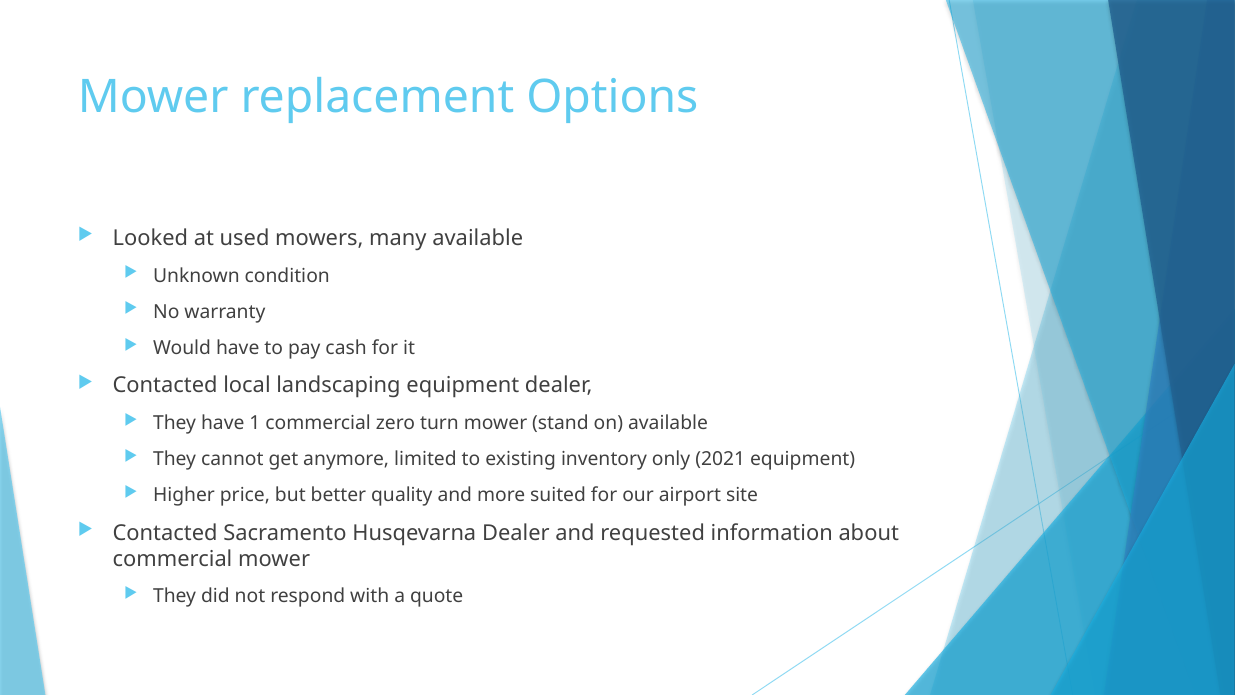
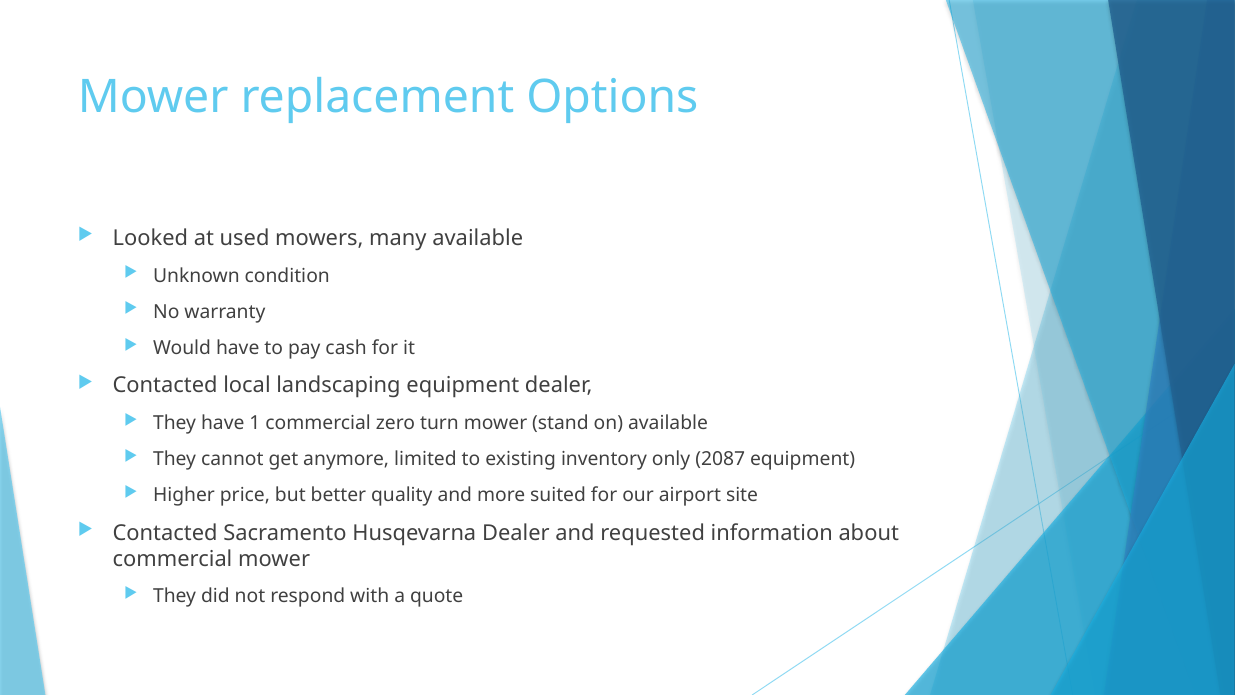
2021: 2021 -> 2087 (720, 459)
